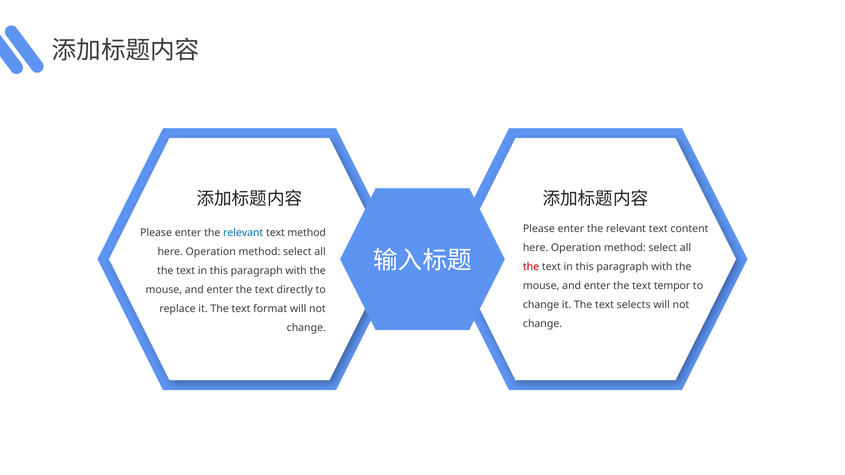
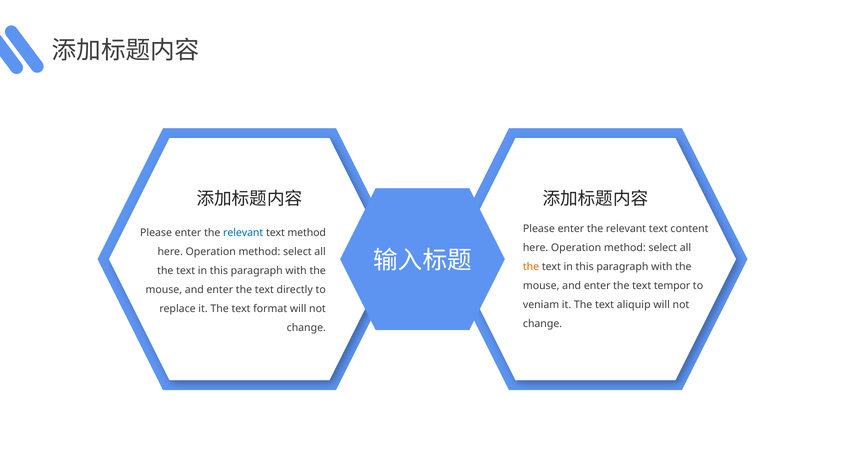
the colour: red -> orange (531, 267)
change: change -> veniam (541, 305)
selects: selects -> aliquip (634, 305)
